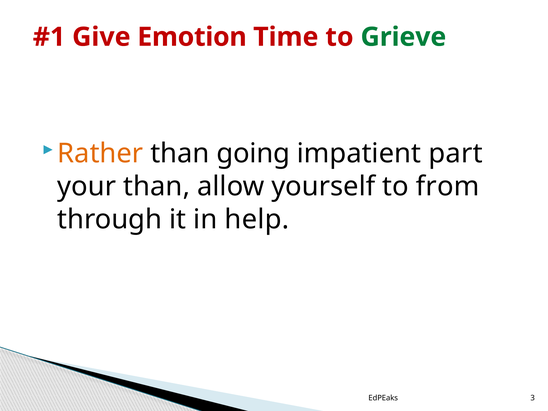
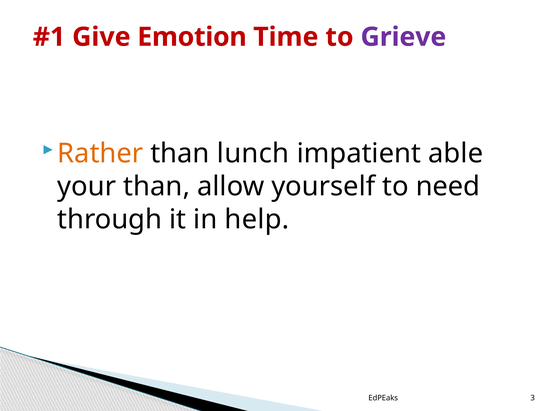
Grieve colour: green -> purple (403, 37)
going: going -> lunch (253, 154)
part: part -> able (456, 154)
from: from -> need (448, 186)
